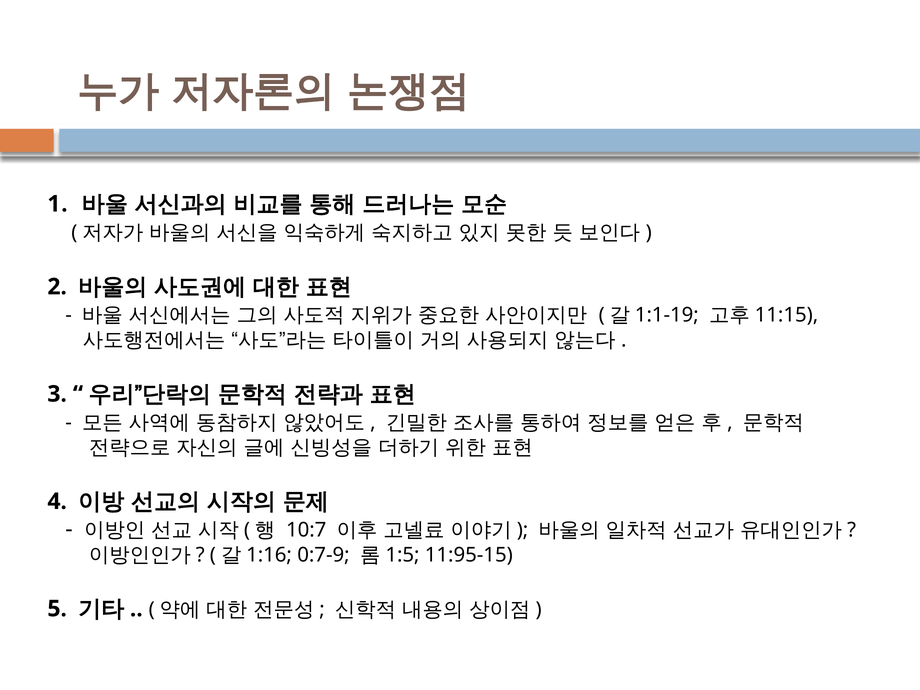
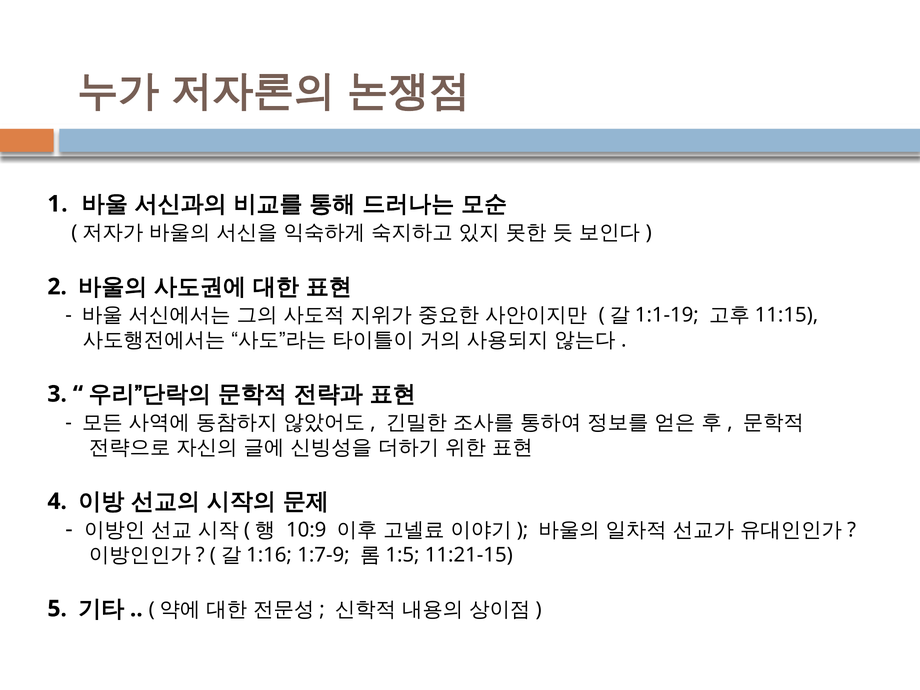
10:7: 10:7 -> 10:9 (306, 530)
0:7-9: 0:7-9 -> 1:7-9 (323, 555)
11:95-15: 11:95-15 -> 11:21-15 (469, 555)
